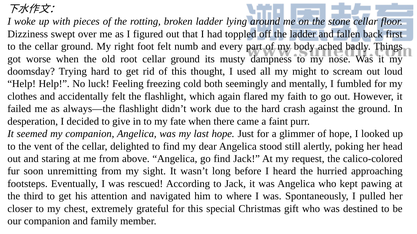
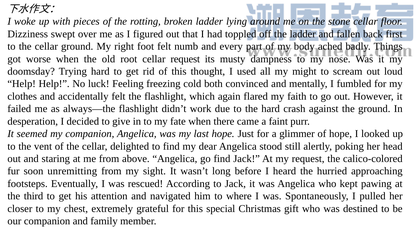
root cellar ground: ground -> request (185, 59)
seemingly: seemingly -> convinced (247, 84)
